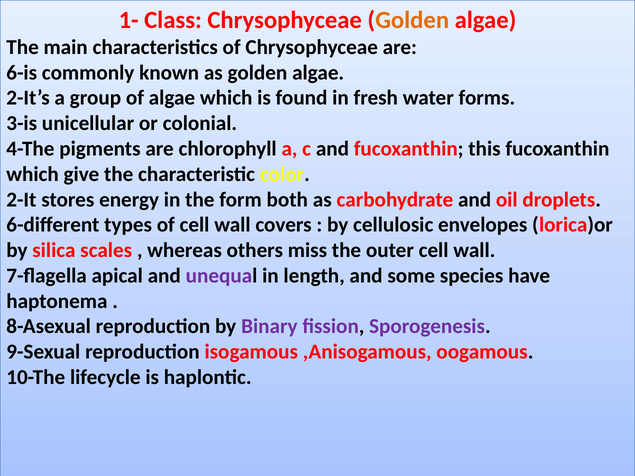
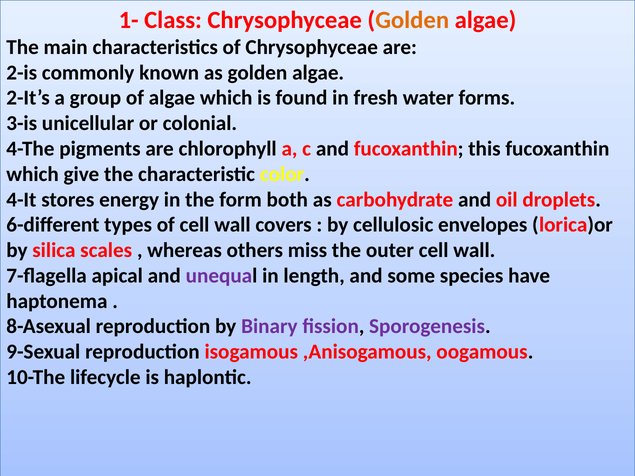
6-is: 6-is -> 2-is (22, 73)
2-It: 2-It -> 4-It (21, 200)
